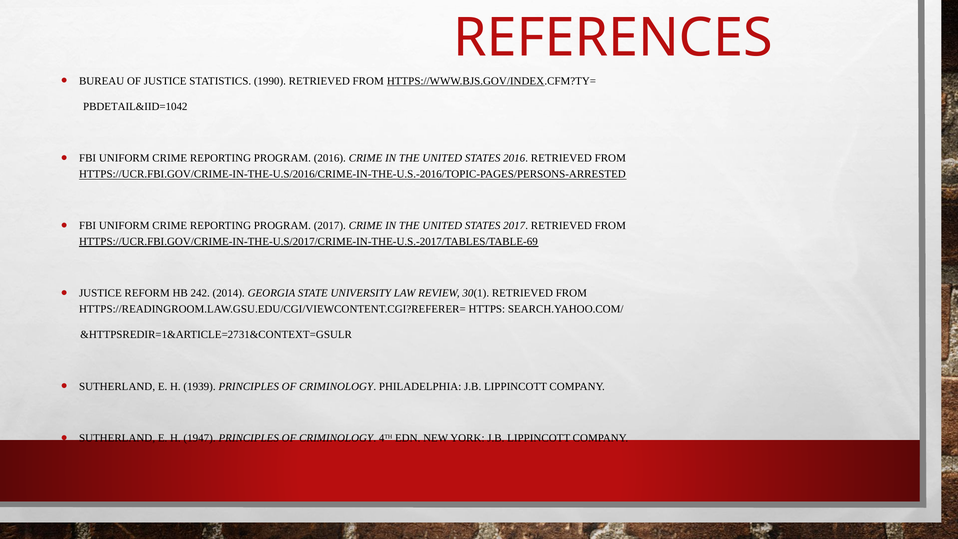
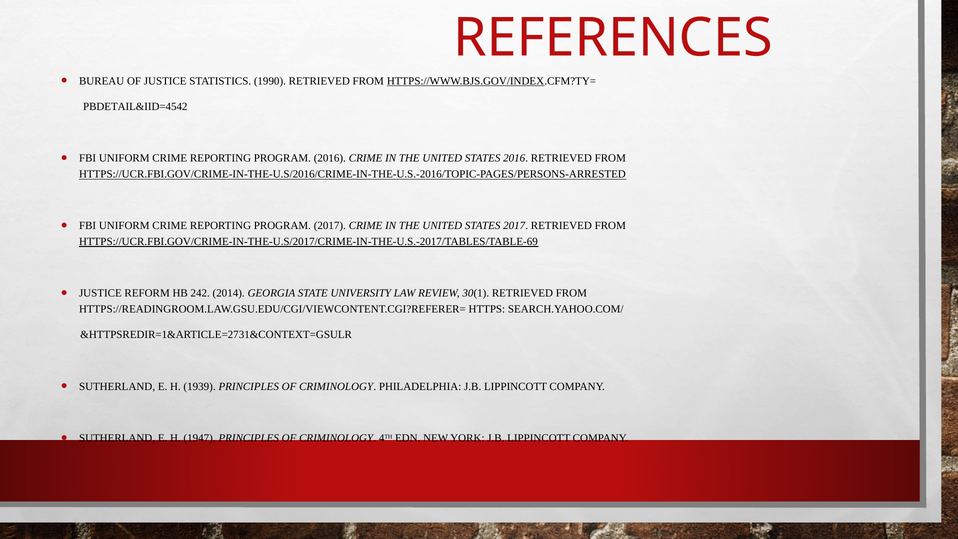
PBDETAIL&IID=1042: PBDETAIL&IID=1042 -> PBDETAIL&IID=4542 (135, 107)
